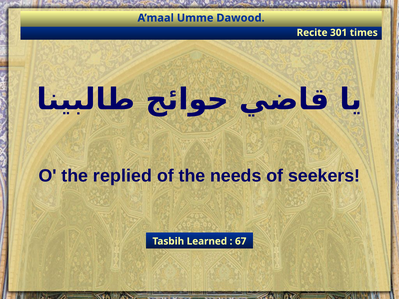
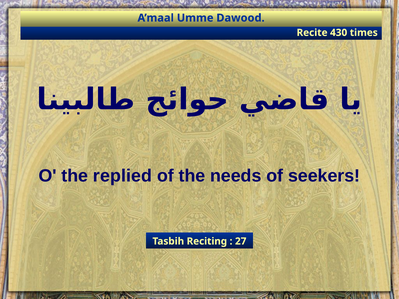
301: 301 -> 430 (339, 33)
Learned: Learned -> Reciting (207, 241)
67: 67 -> 27 (241, 241)
